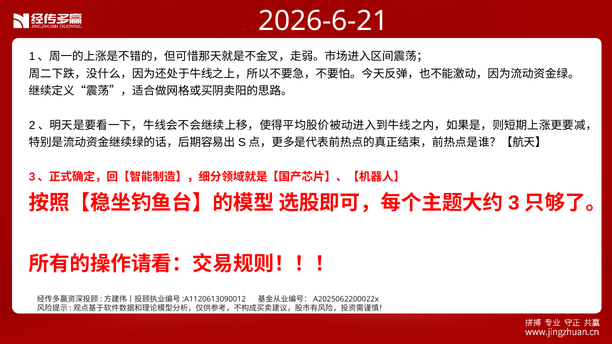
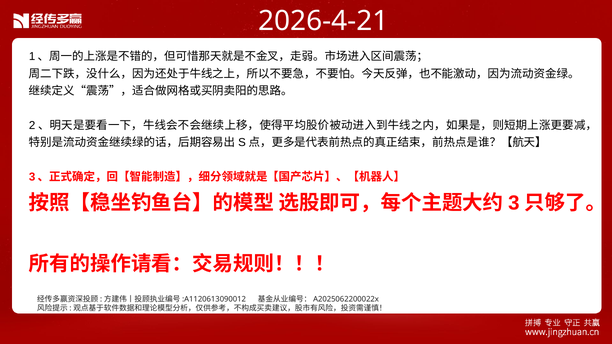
2026-6-21: 2026-6-21 -> 2026-4-21 (323, 21)
